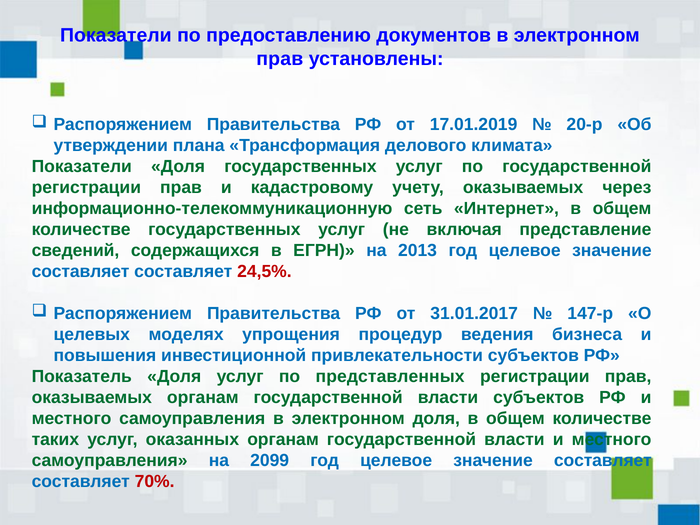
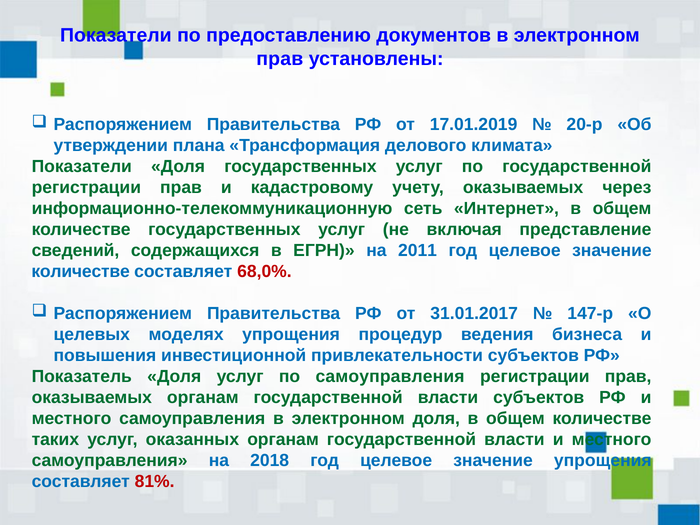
2013: 2013 -> 2011 (418, 251)
составляет: составляет -> количестве (81, 272)
24,5%: 24,5% -> 68,0% (264, 272)
по представленных: представленных -> самоуправления (390, 377)
2099: 2099 -> 2018 (270, 461)
составляет: составляет -> упрощения (603, 461)
70%: 70% -> 81% (155, 482)
